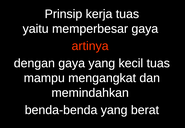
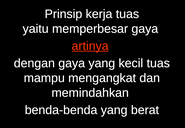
artinya underline: none -> present (90, 46)
